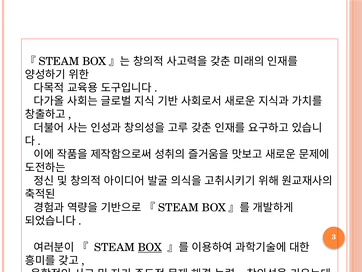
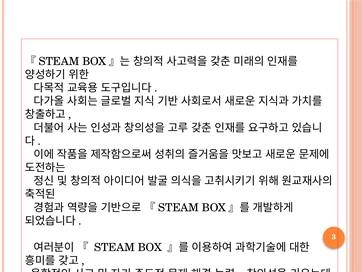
BOX underline: present -> none (150, 247)
